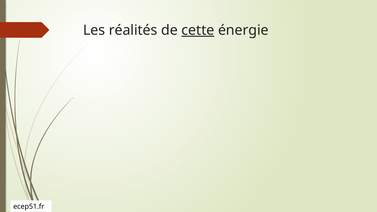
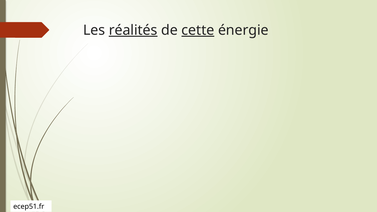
réalités underline: none -> present (133, 30)
